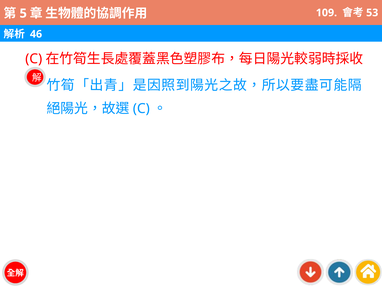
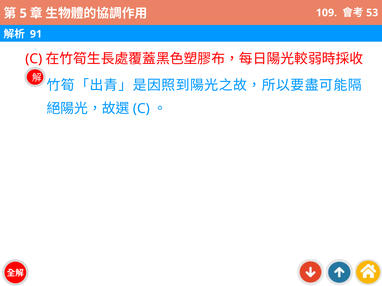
46: 46 -> 91 (36, 34)
